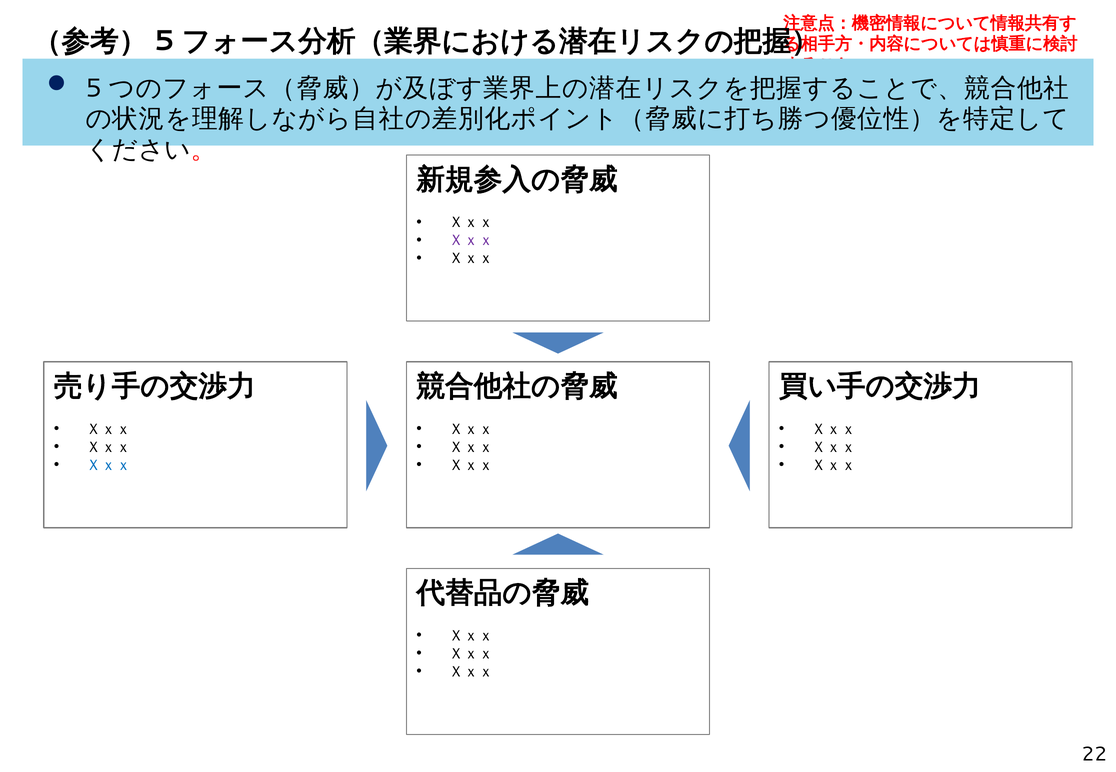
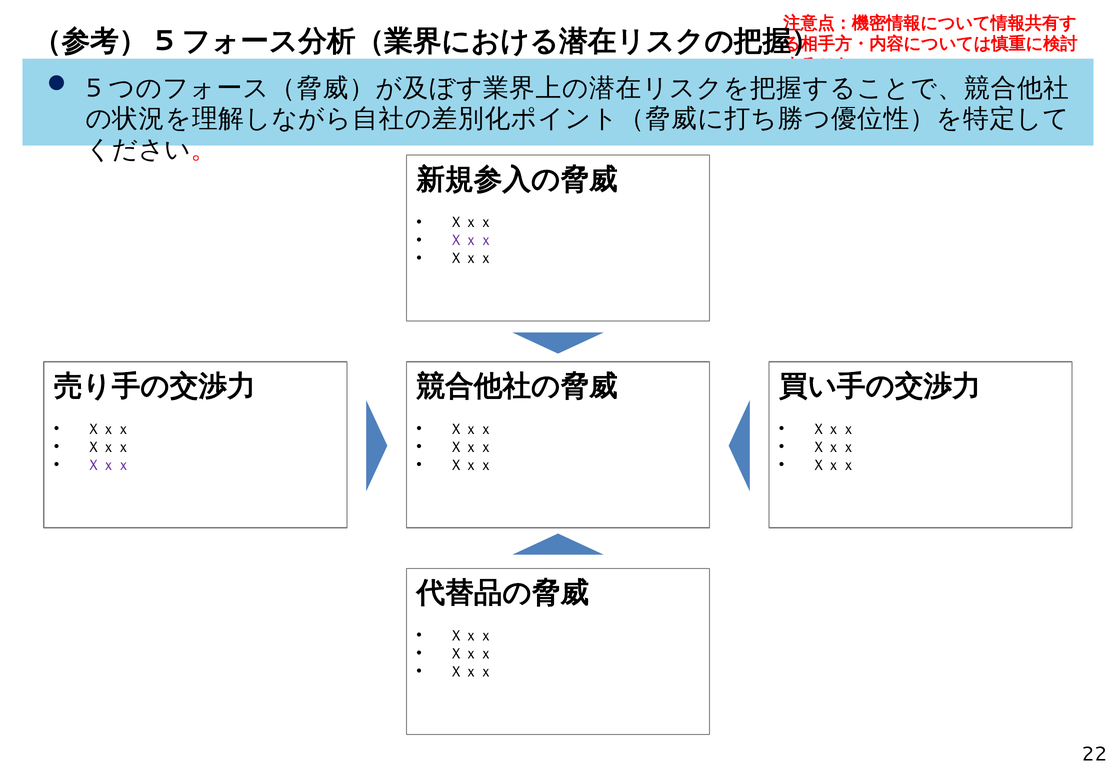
Ｘｘｘ colour: blue -> purple (109, 466)
